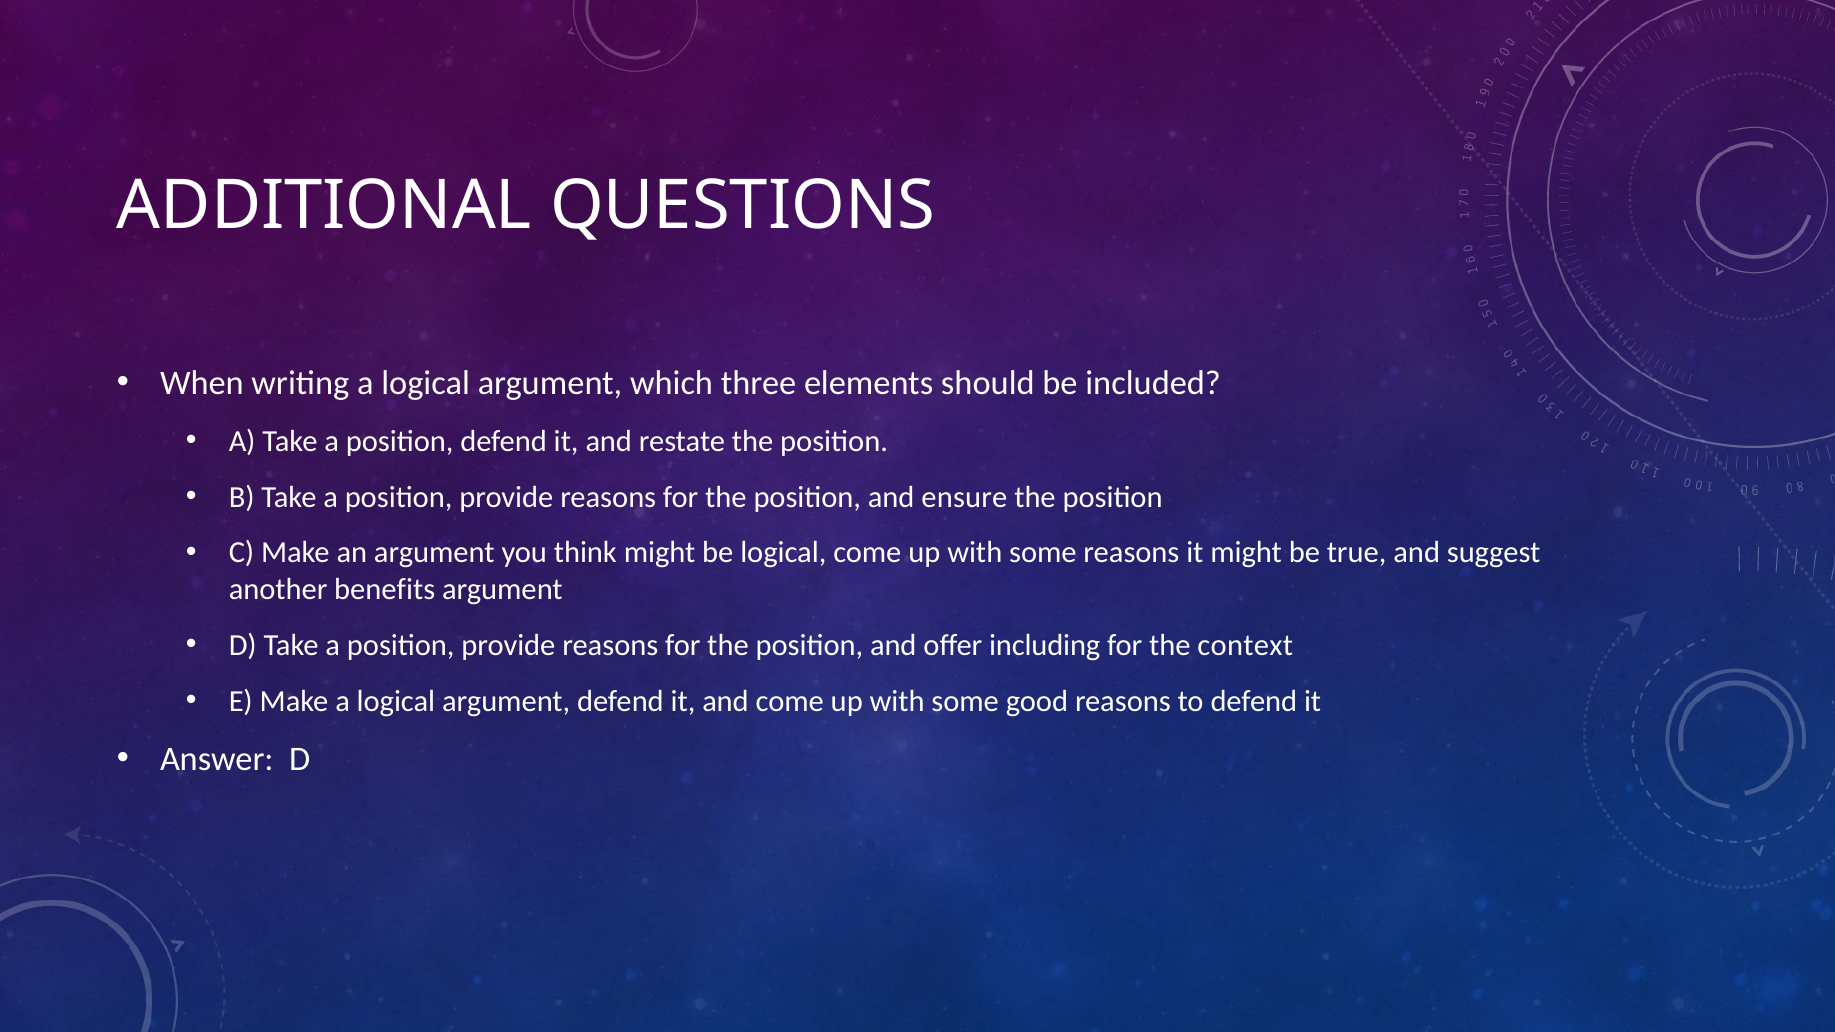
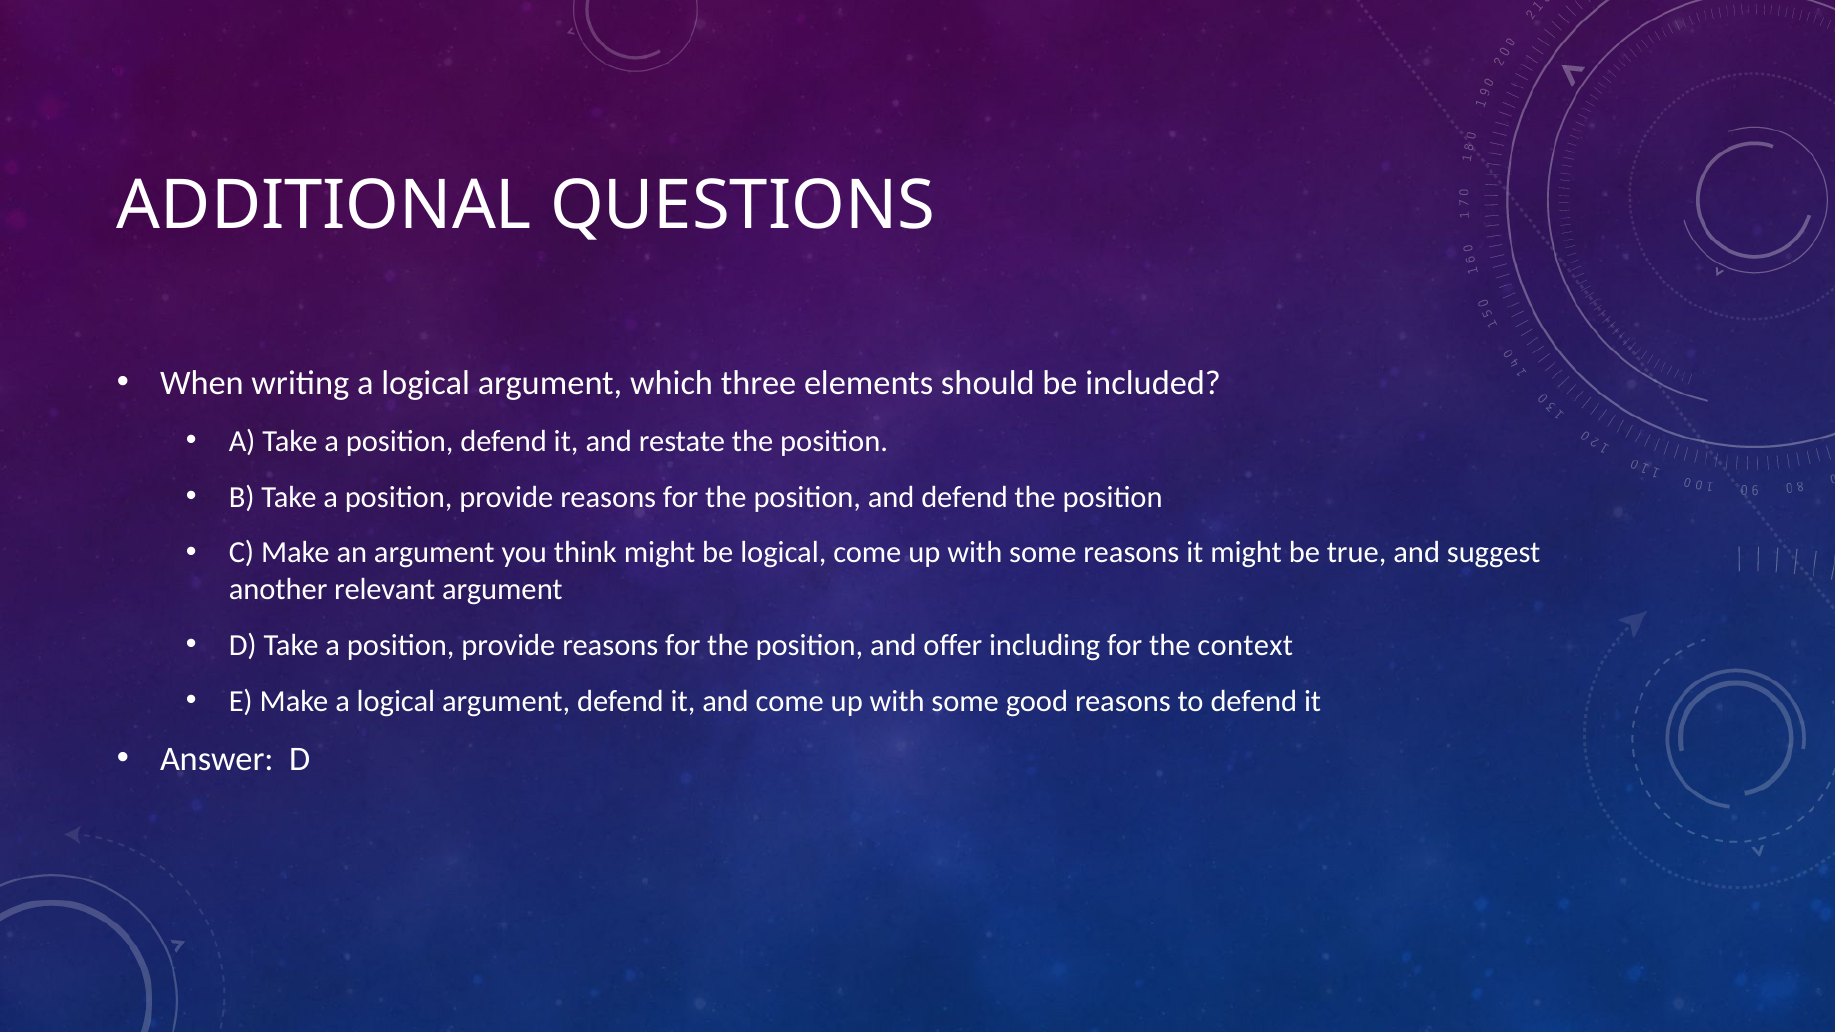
and ensure: ensure -> defend (965, 497)
benefits: benefits -> relevant (385, 589)
